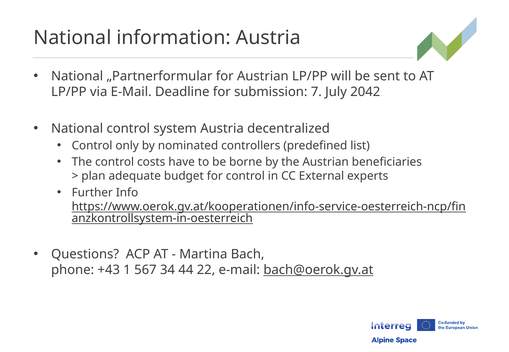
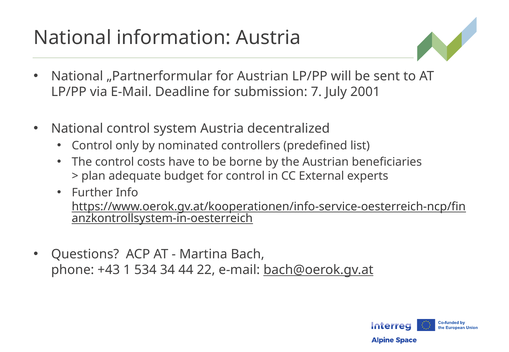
2042: 2042 -> 2001 (365, 92)
567: 567 -> 534 (145, 270)
